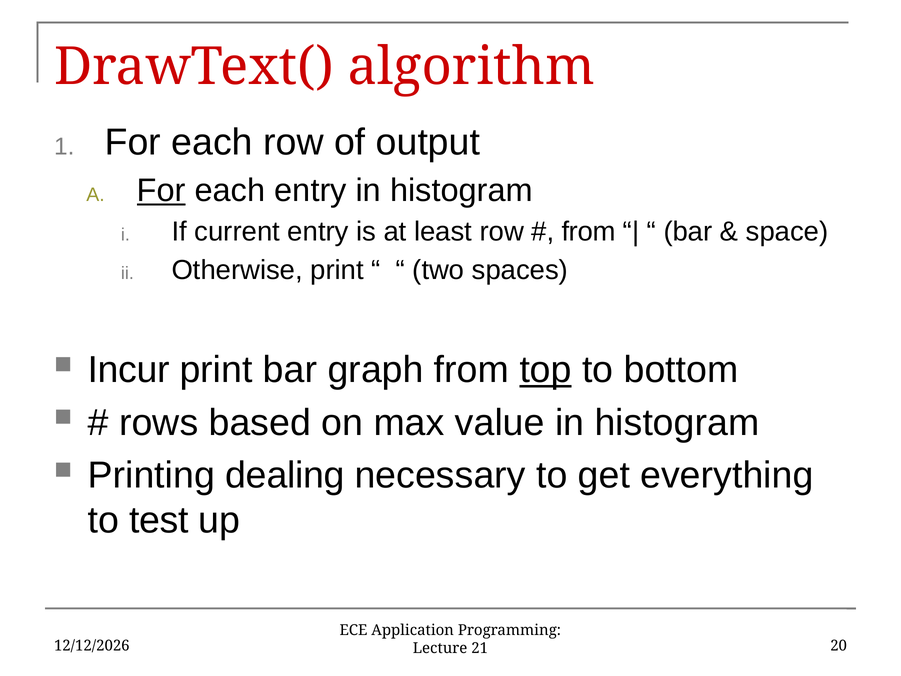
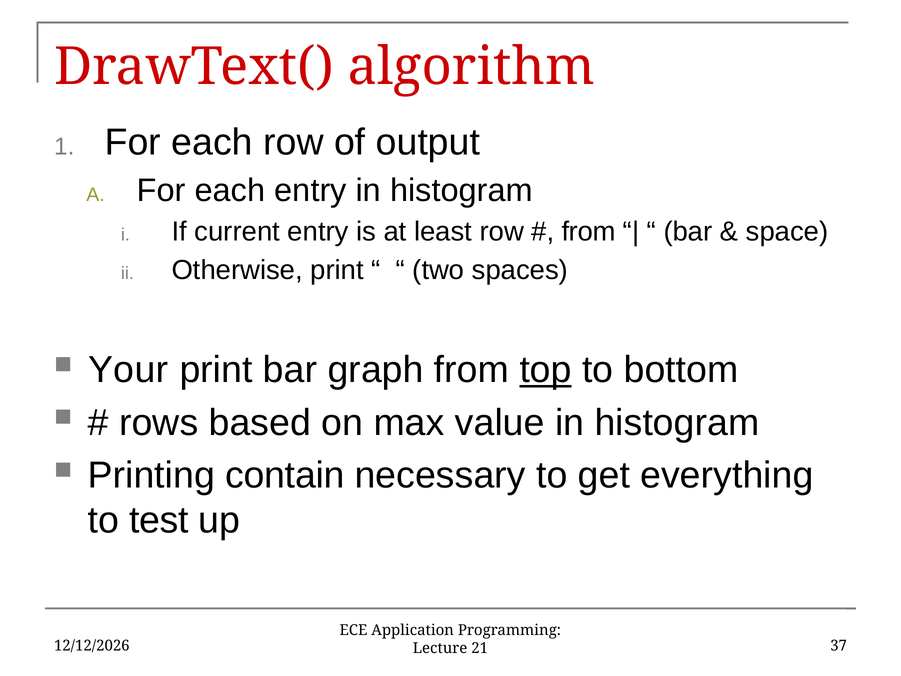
For underline: present -> none (161, 190)
Incur: Incur -> Your (128, 370)
dealing: dealing -> contain (285, 475)
20: 20 -> 37 (839, 645)
